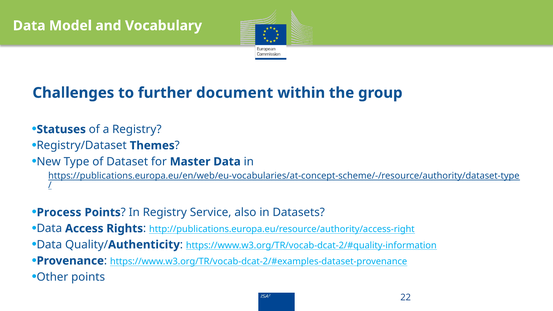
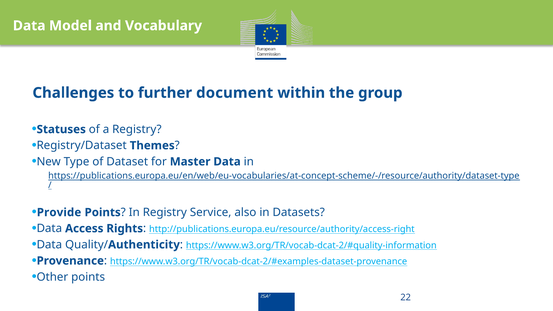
Process: Process -> Provide (59, 212)
